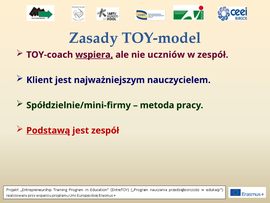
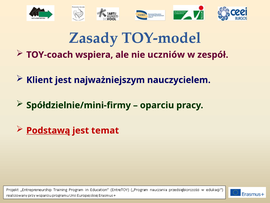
wspiera underline: present -> none (94, 55)
metoda: metoda -> oparciu (157, 105)
jest zespół: zespół -> temat (105, 130)
